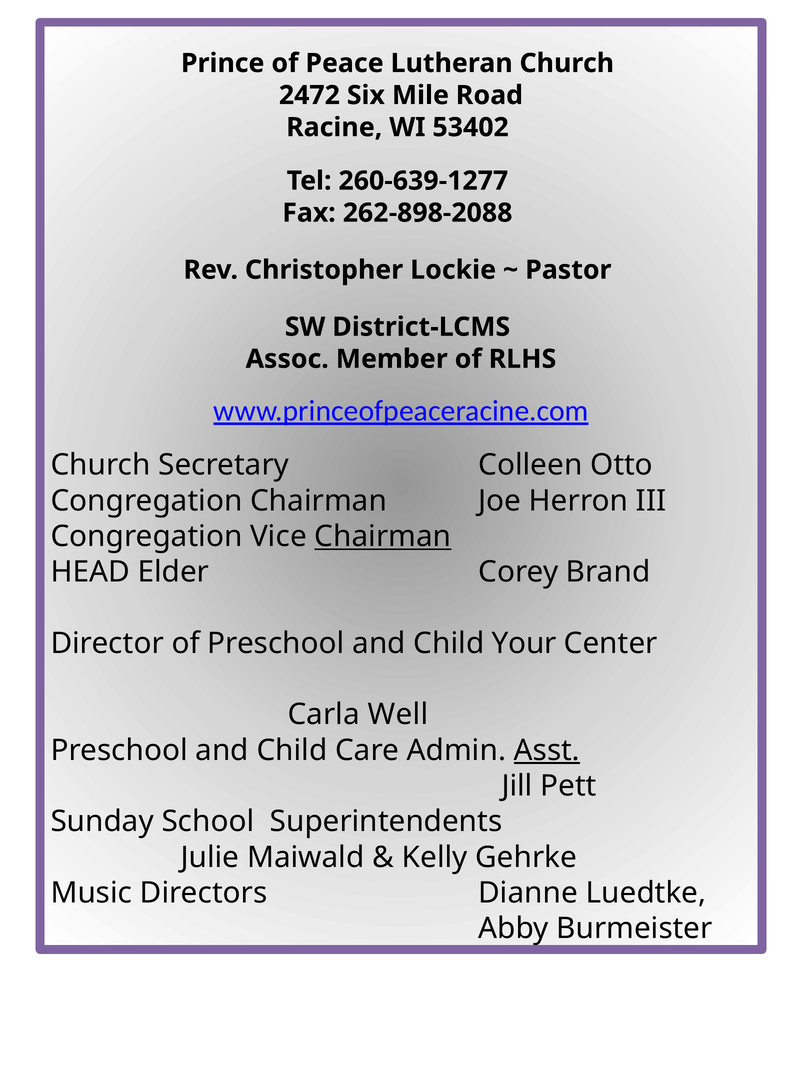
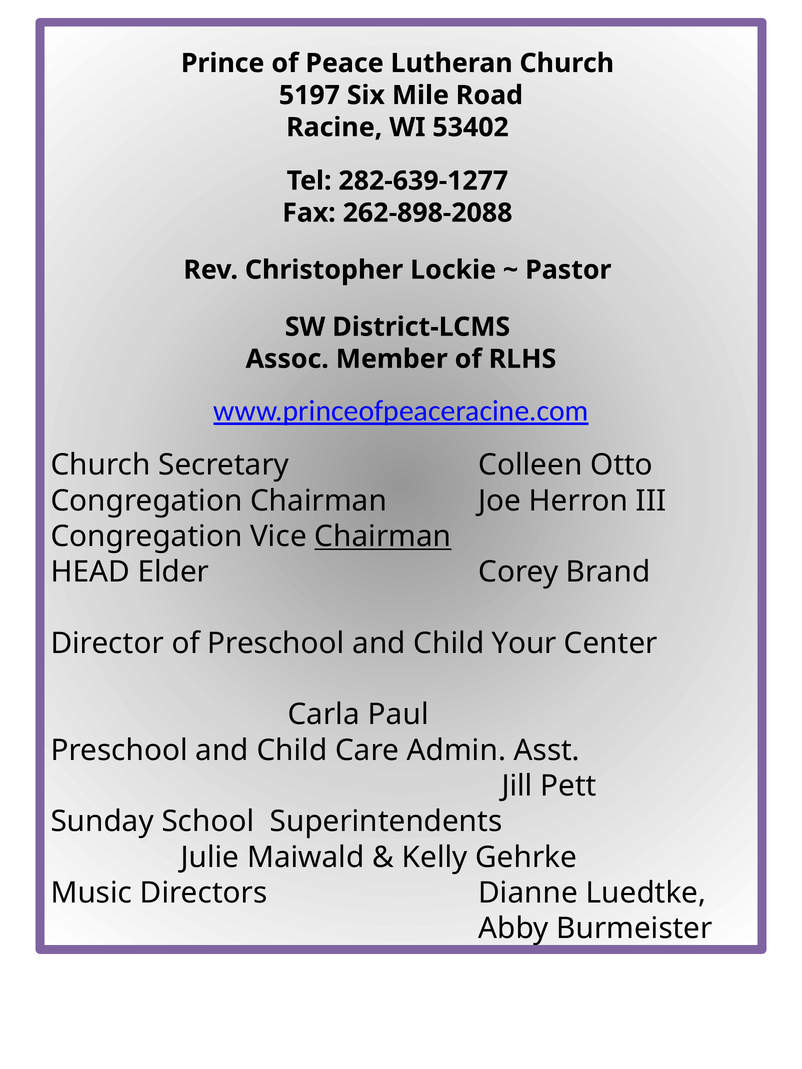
2472: 2472 -> 5197 (309, 95)
260-639-1277: 260-639-1277 -> 282-639-1277 (423, 181)
Well: Well -> Paul (398, 715)
Asst underline: present -> none (547, 751)
